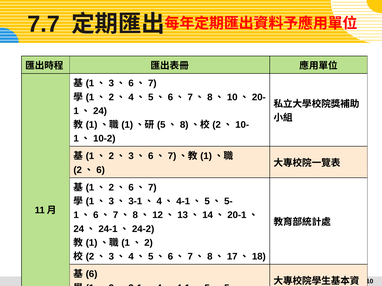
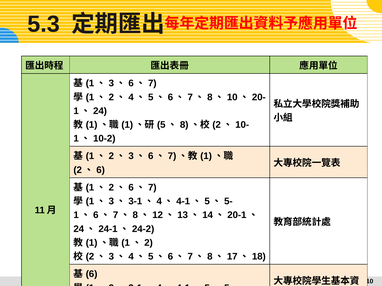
7.7: 7.7 -> 5.3 (44, 24)
